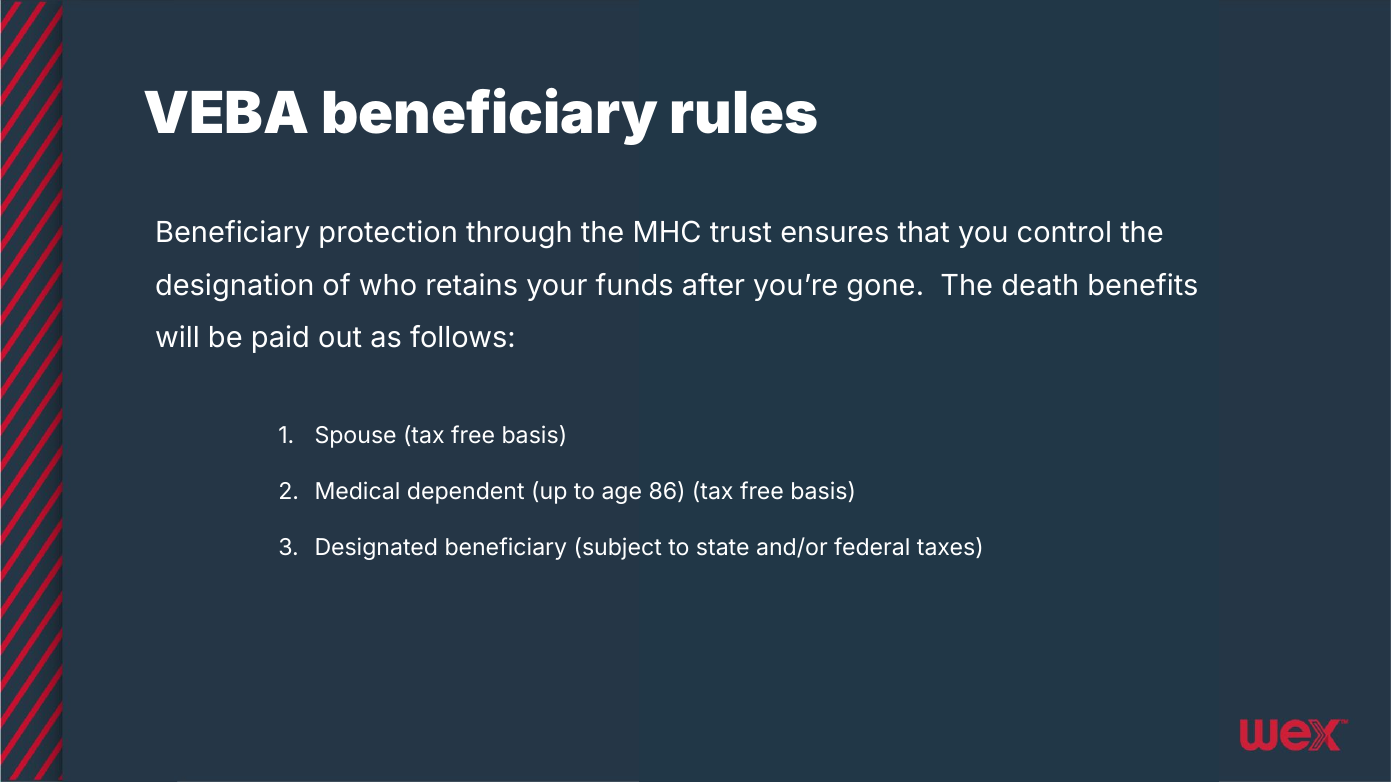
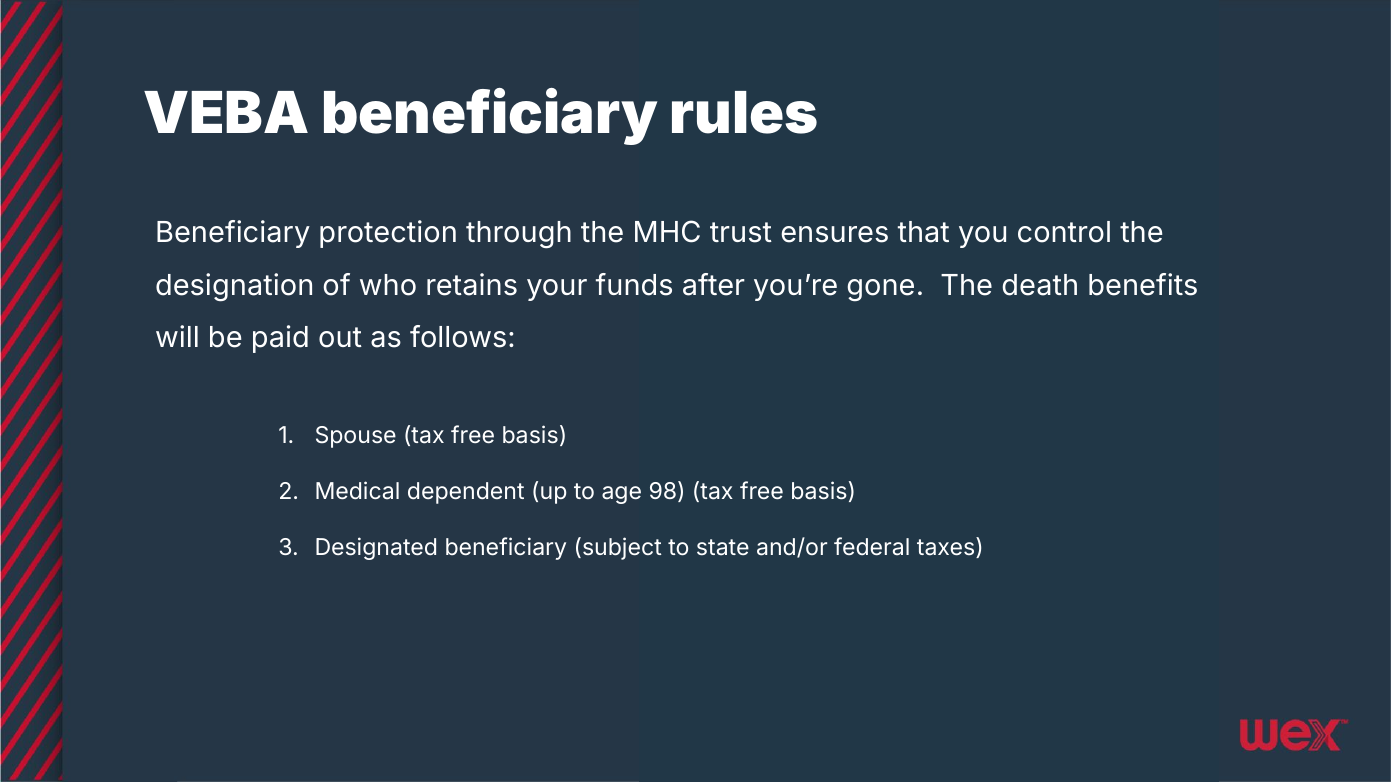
86: 86 -> 98 (667, 492)
